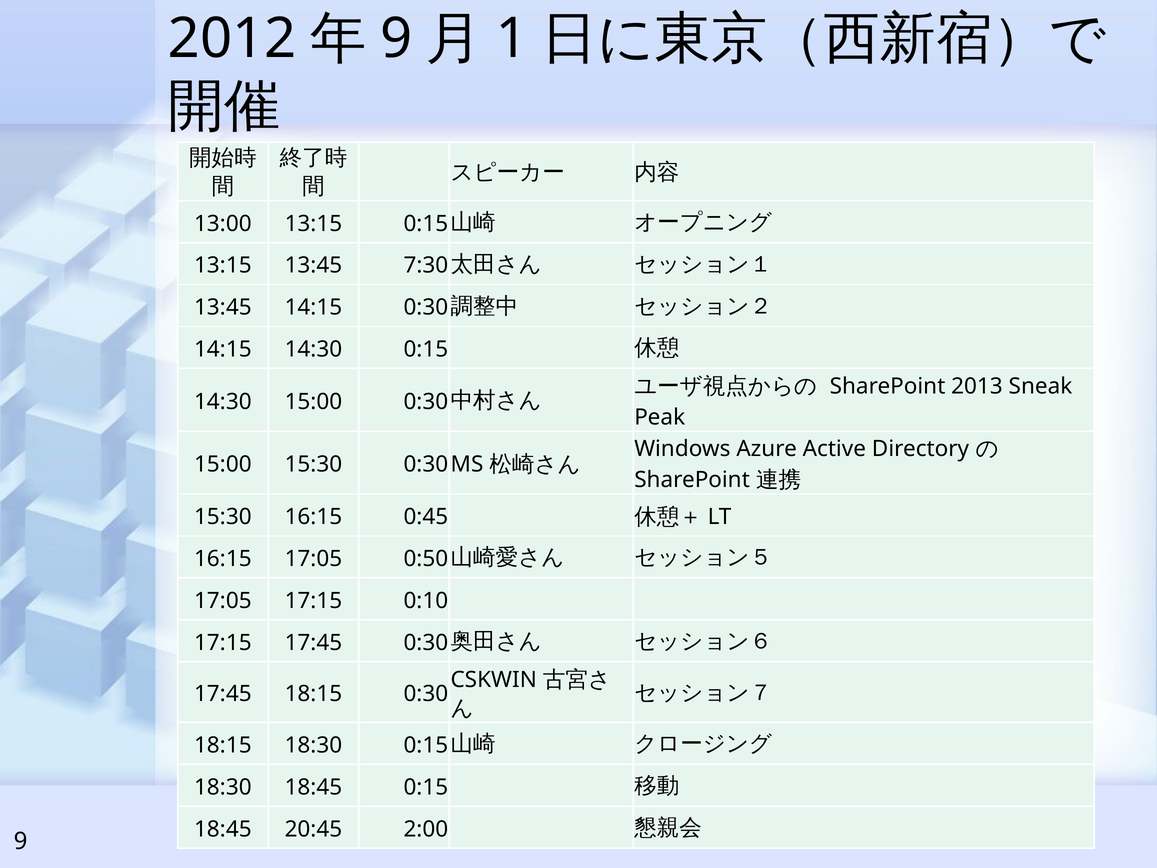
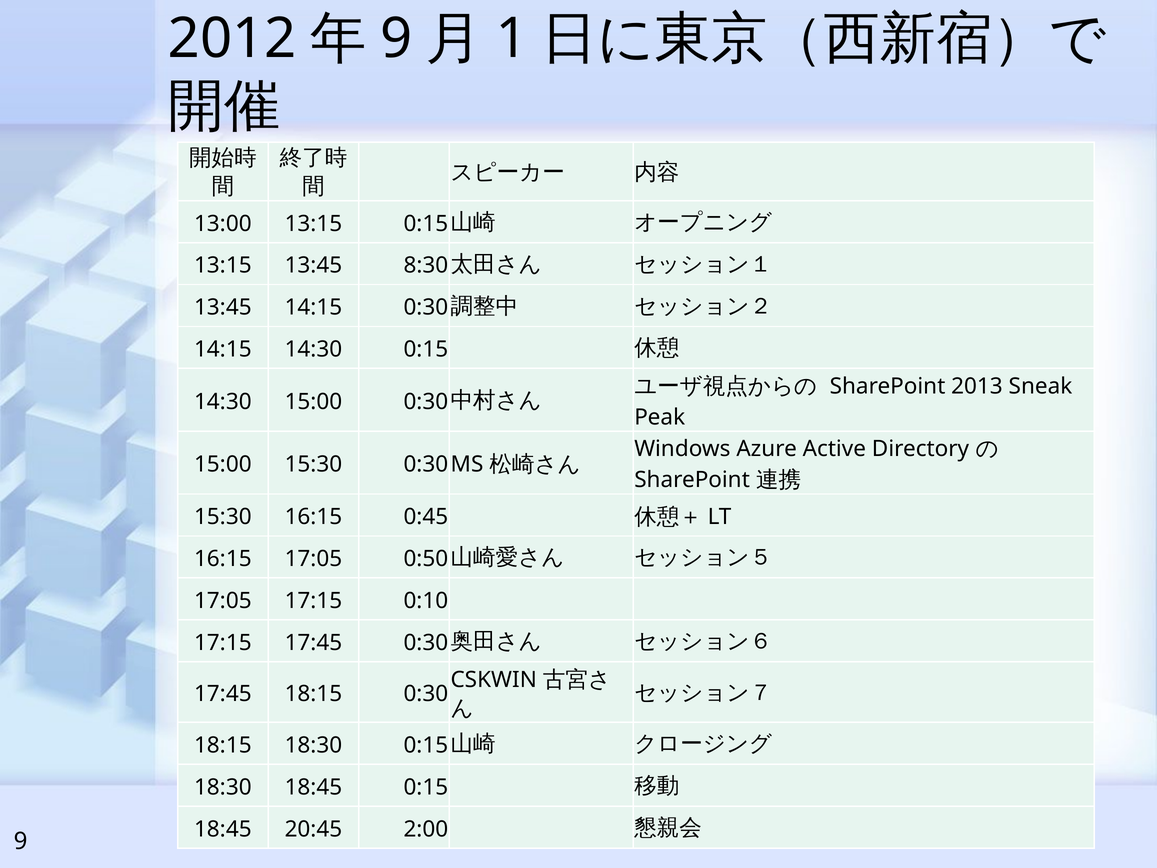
7:30: 7:30 -> 8:30 (426, 265)
